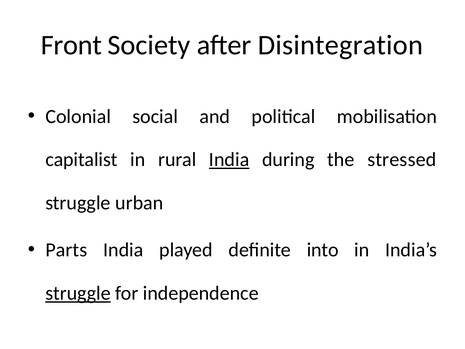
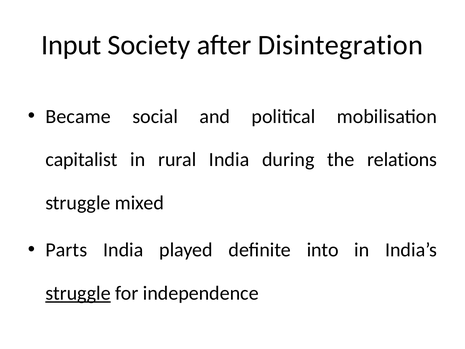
Front: Front -> Input (71, 45)
Colonial: Colonial -> Became (78, 116)
India underline: present -> none (229, 160)
stressed: stressed -> relations (402, 160)
urban: urban -> mixed (139, 203)
